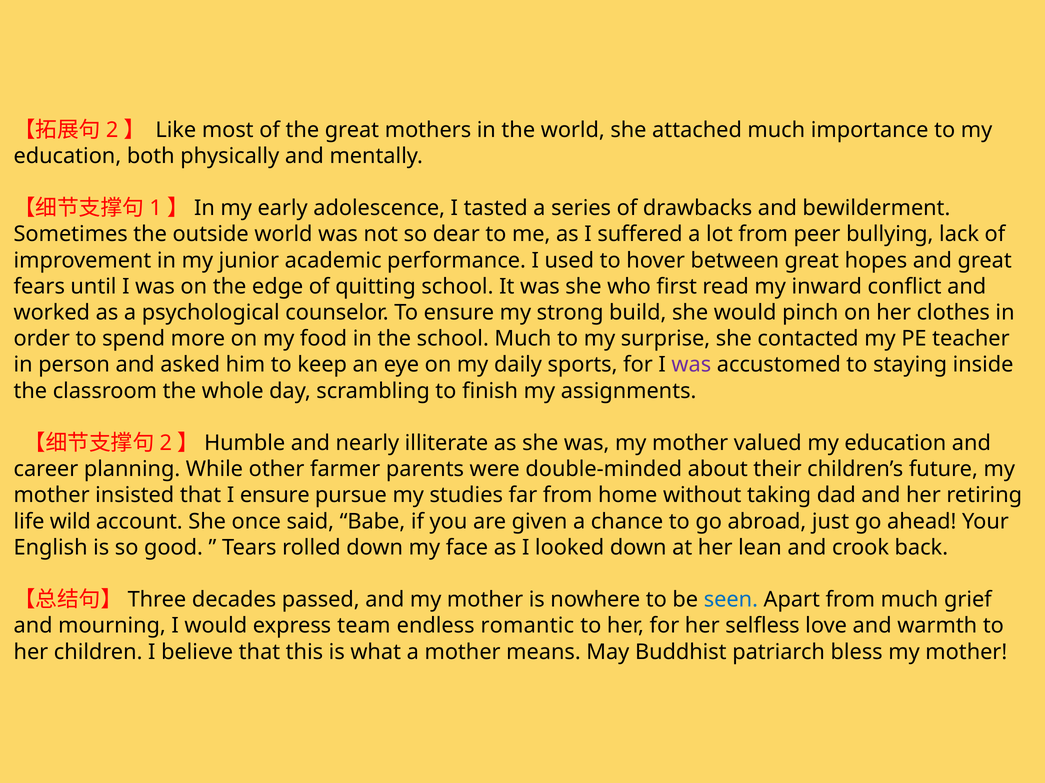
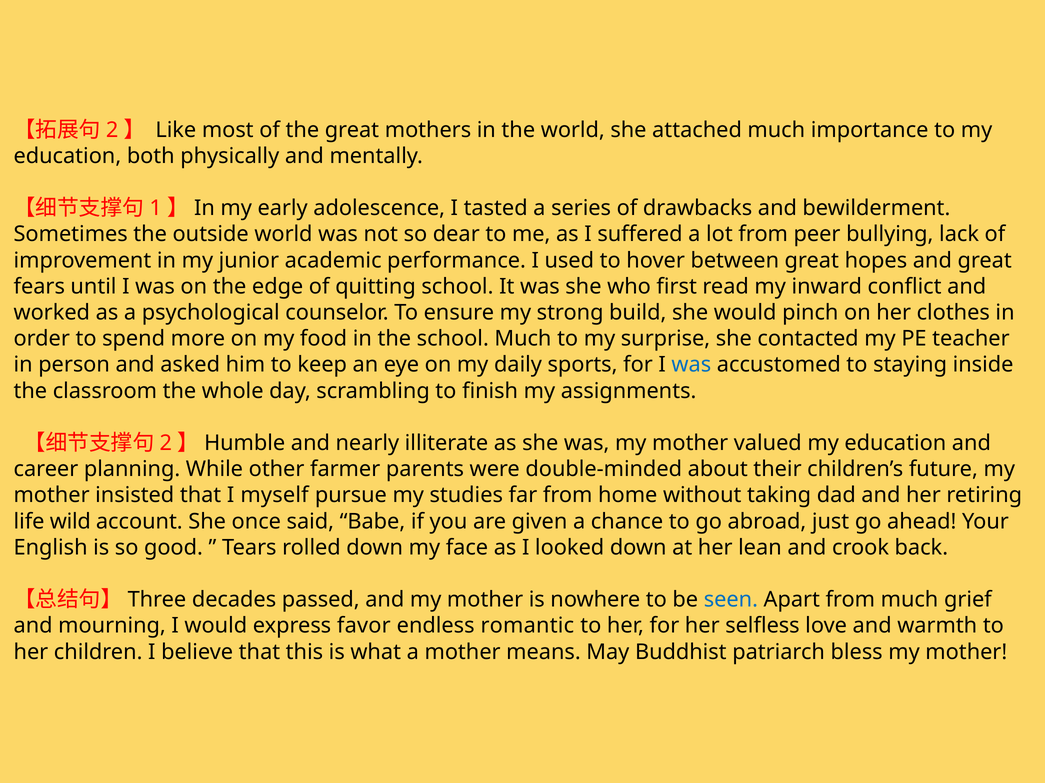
was colour: purple -> blue (691, 365)
I ensure: ensure -> myself (275, 496)
team: team -> favor (364, 626)
